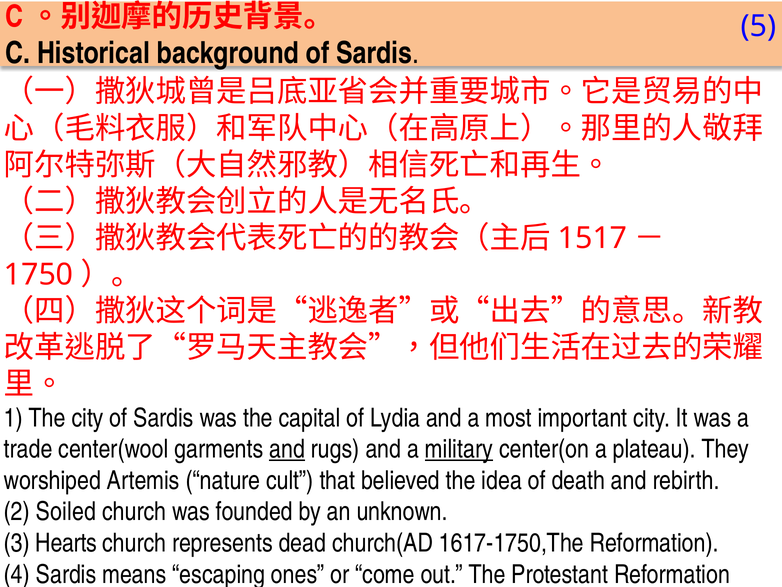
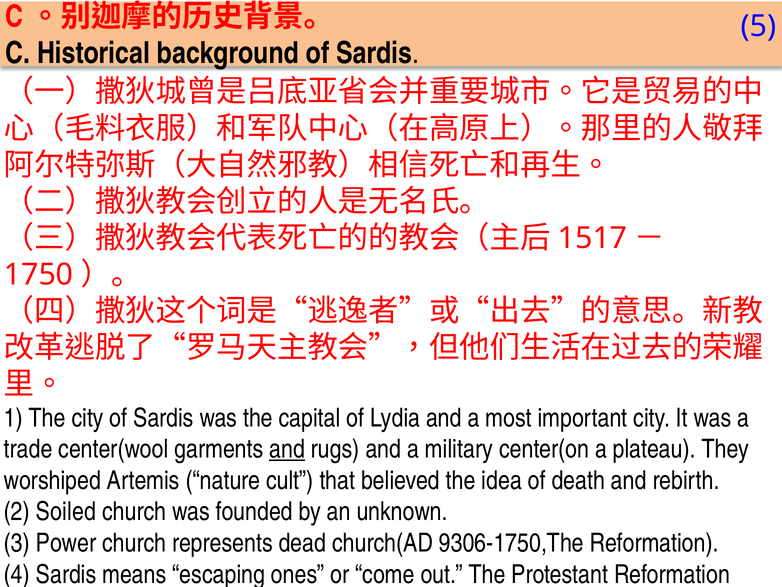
military underline: present -> none (459, 449)
Hearts: Hearts -> Power (66, 543)
1617-1750,The: 1617-1750,The -> 9306-1750,The (511, 543)
